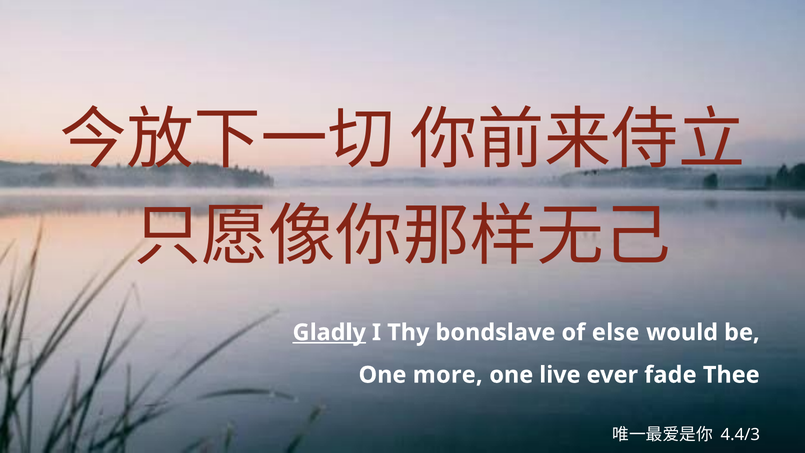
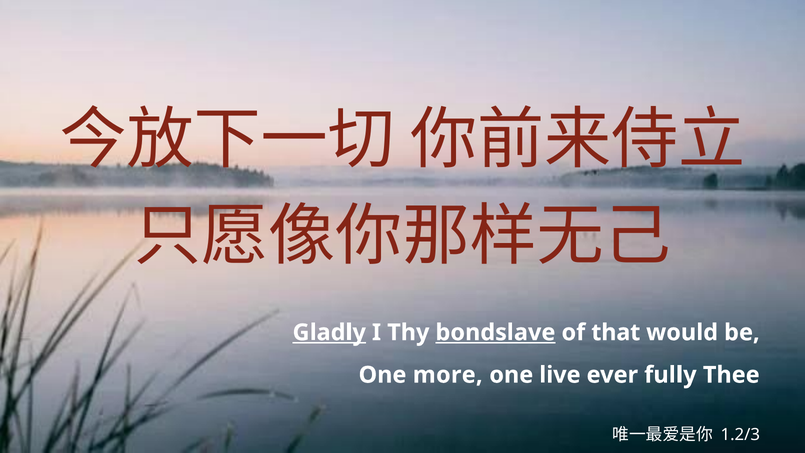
bondslave underline: none -> present (495, 332)
else: else -> that (616, 332)
fade: fade -> fully (670, 375)
4.4/3: 4.4/3 -> 1.2/3 (740, 435)
